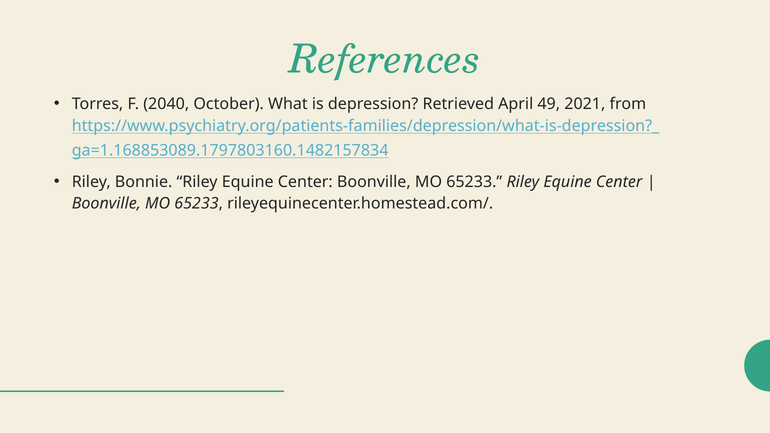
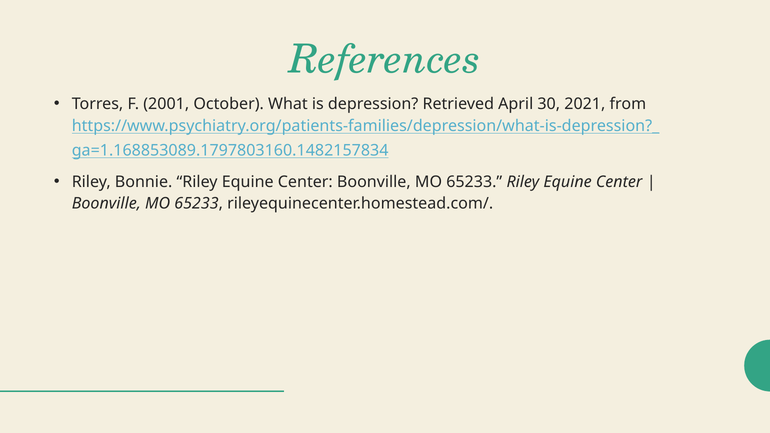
2040: 2040 -> 2001 (166, 104)
49: 49 -> 30 (549, 104)
